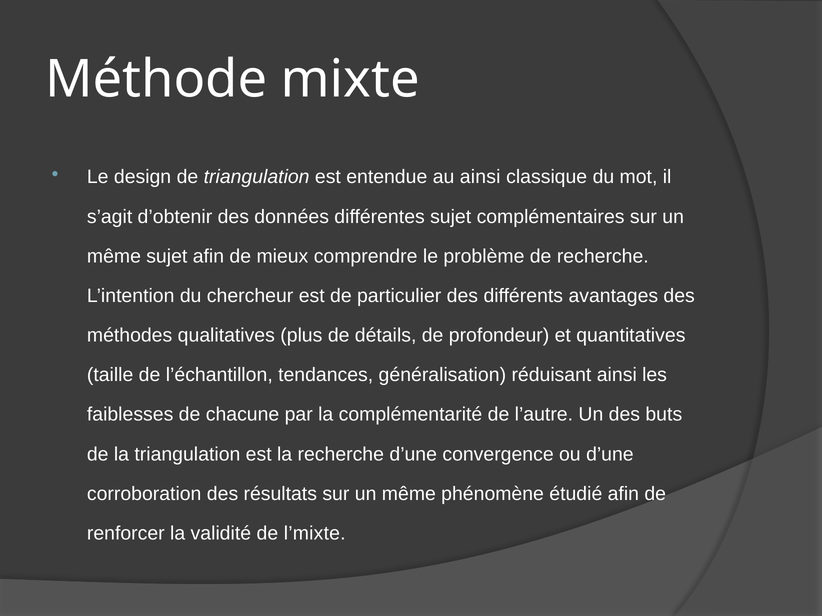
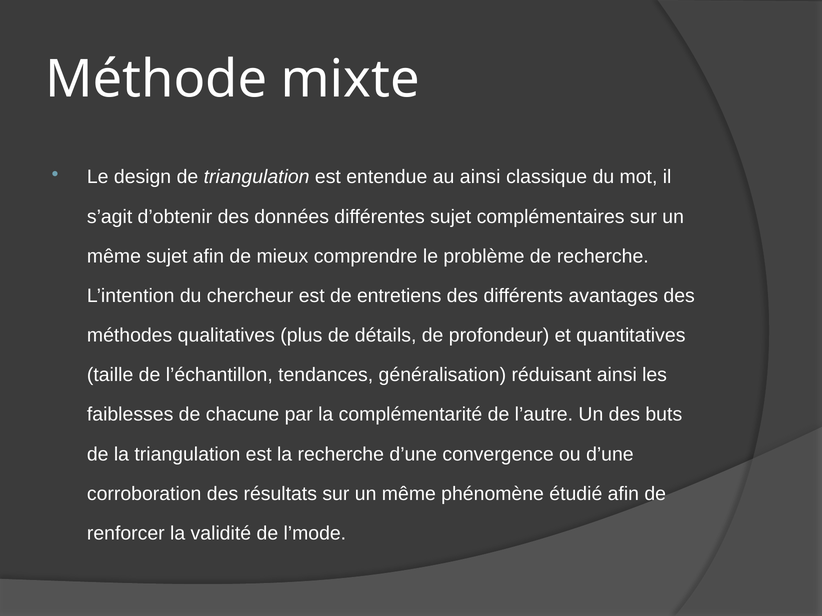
particulier: particulier -> entretiens (399, 296)
l’mixte: l’mixte -> l’mode (315, 534)
